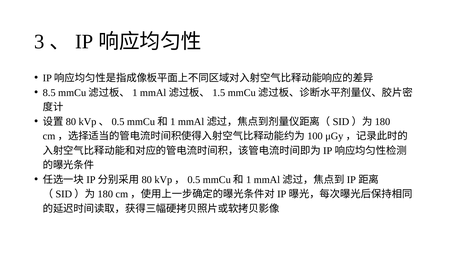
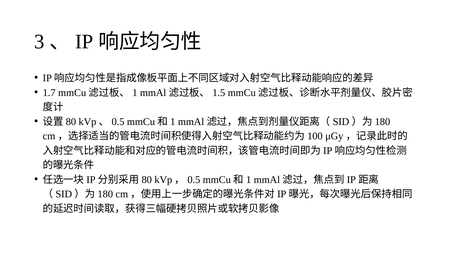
8.5: 8.5 -> 1.7 (49, 93)
